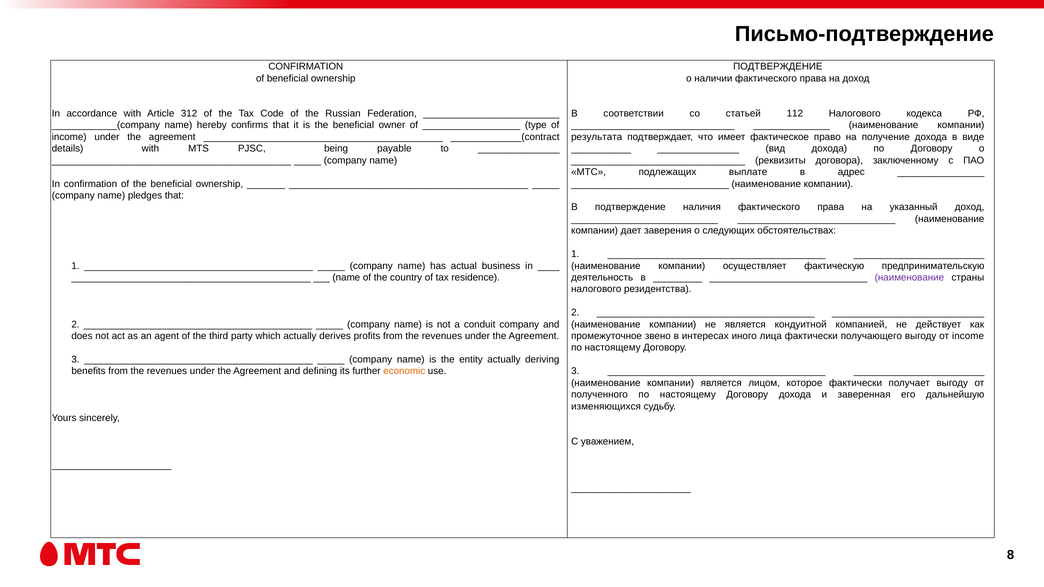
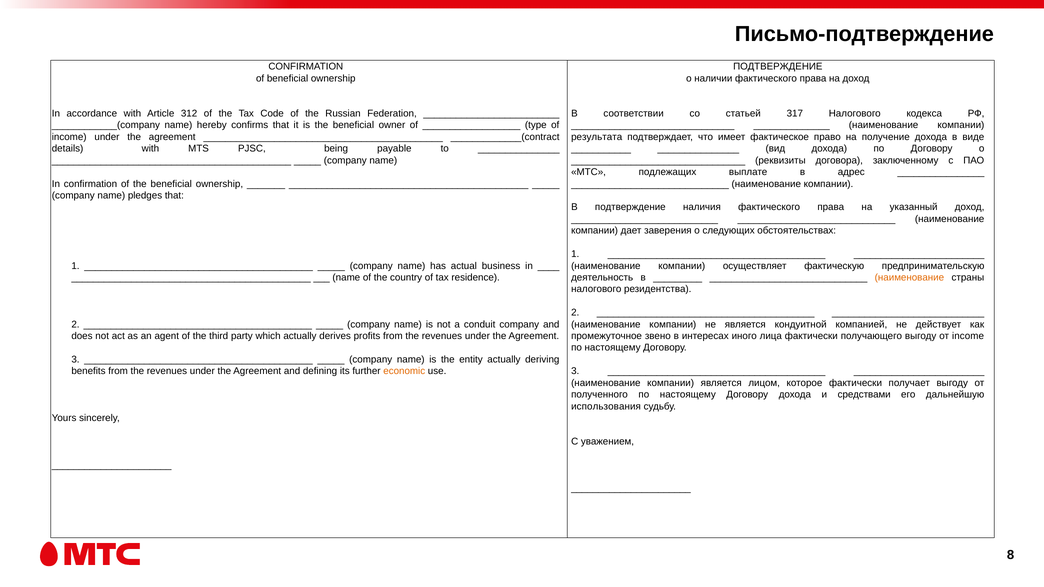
112: 112 -> 317 (795, 114)
наименование colour: purple -> orange (909, 278)
заверенная: заверенная -> средствами (864, 395)
изменяющихся: изменяющихся -> использования (606, 406)
